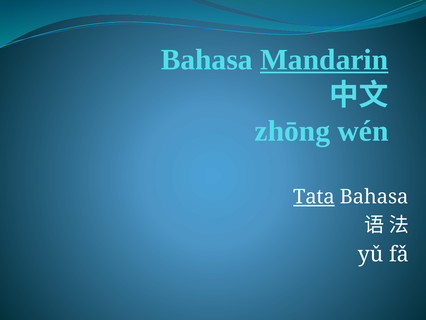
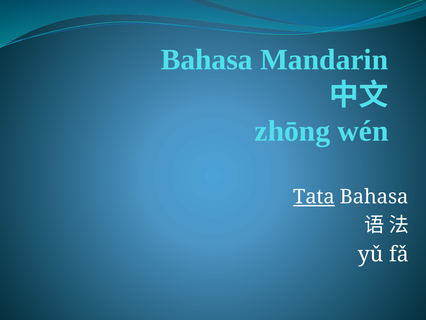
Mandarin underline: present -> none (324, 60)
